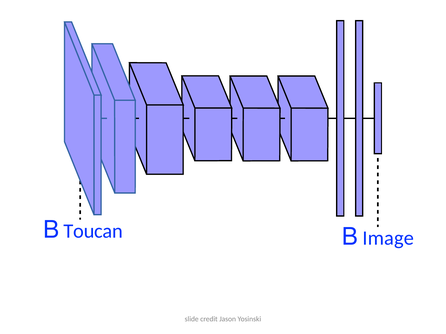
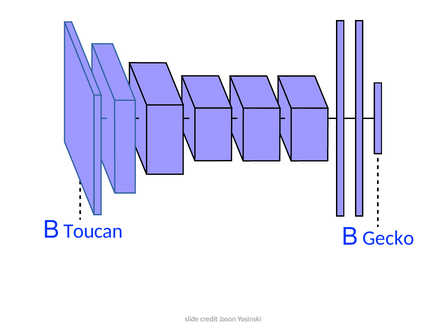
Image: Image -> Gecko (388, 238)
